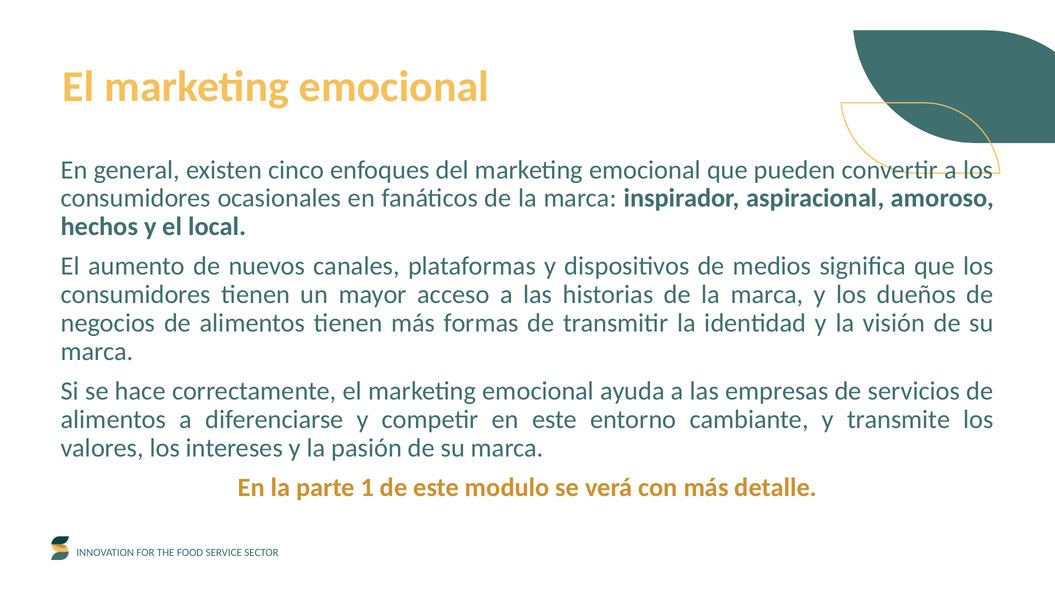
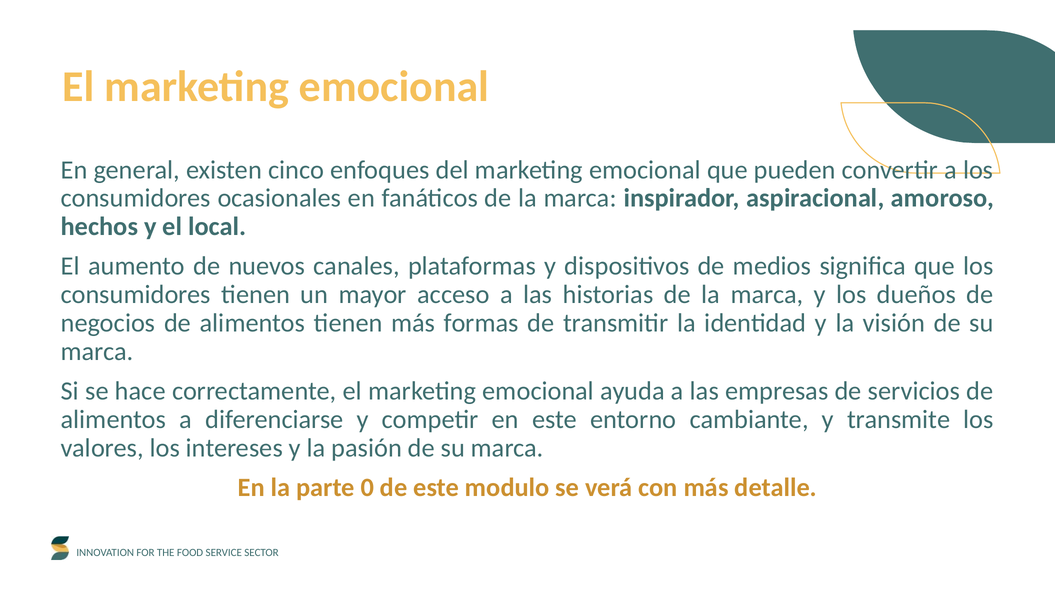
1: 1 -> 0 (367, 488)
